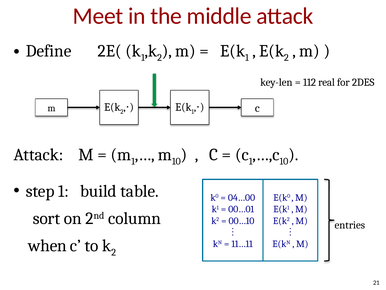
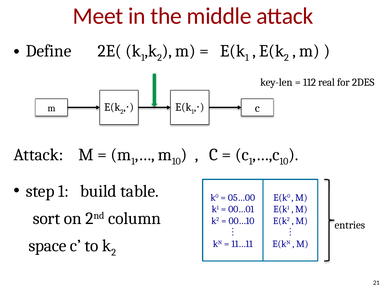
04…00: 04…00 -> 05…00 (241, 197)
when: when -> space (47, 245)
